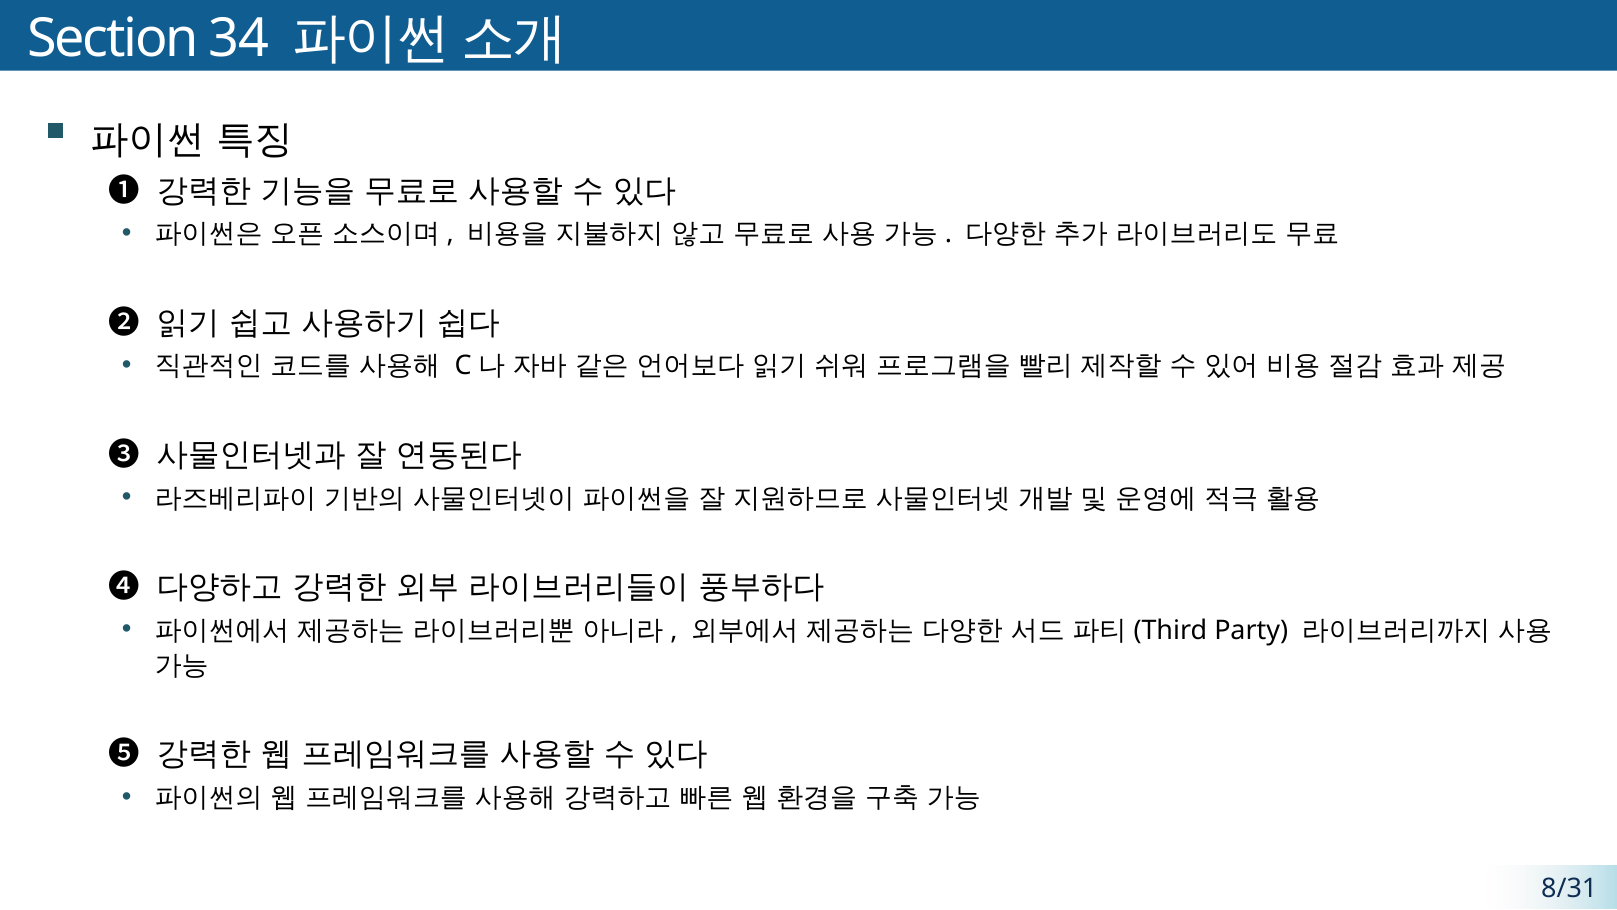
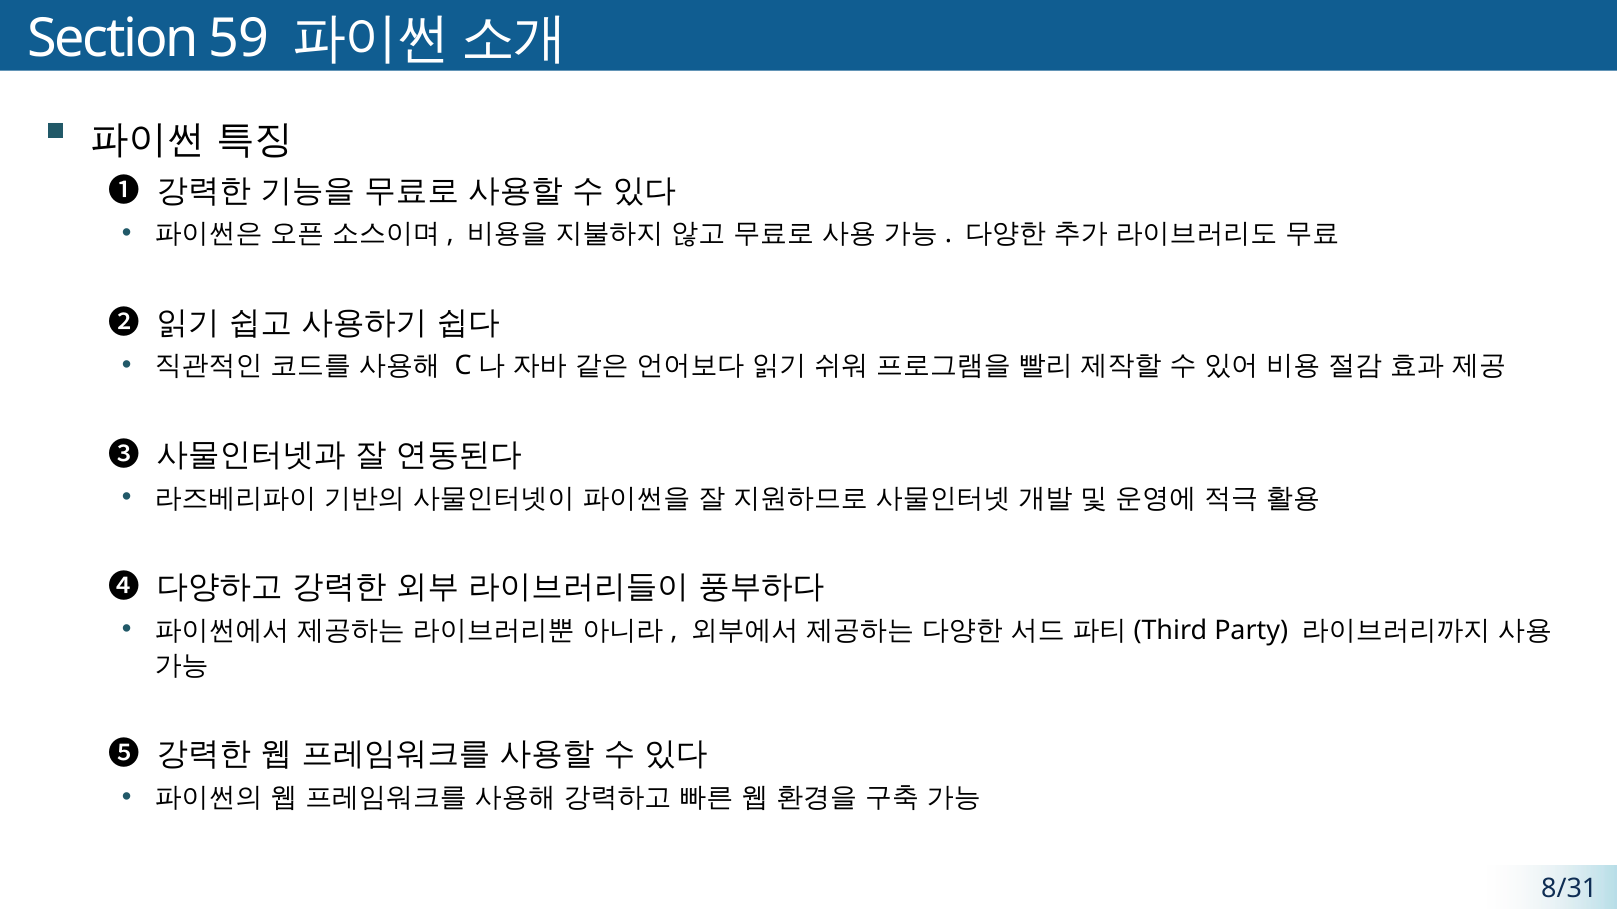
34: 34 -> 59 (239, 39)
